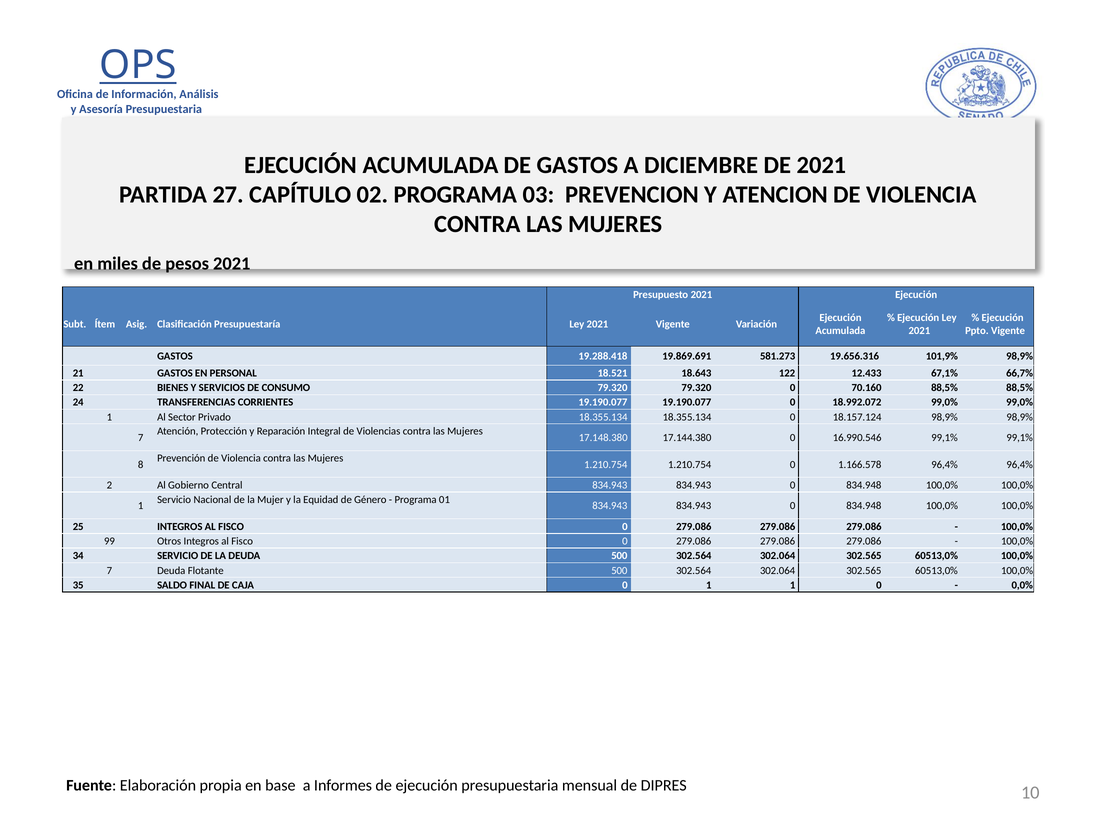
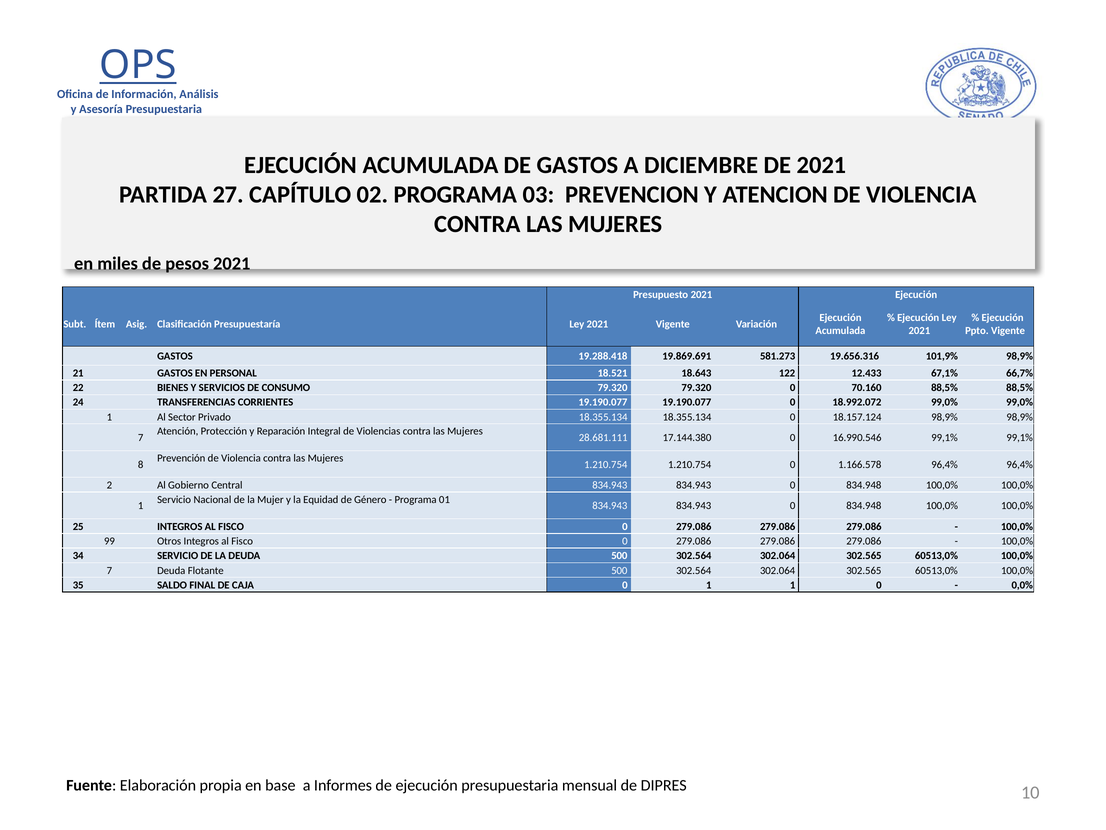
17.148.380: 17.148.380 -> 28.681.111 (603, 438)
